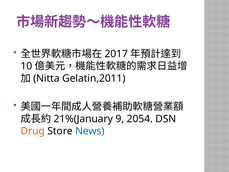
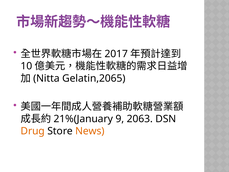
Gelatin,2011: Gelatin,2011 -> Gelatin,2065 (94, 78)
2054: 2054 -> 2063 (140, 119)
News colour: blue -> orange (90, 131)
